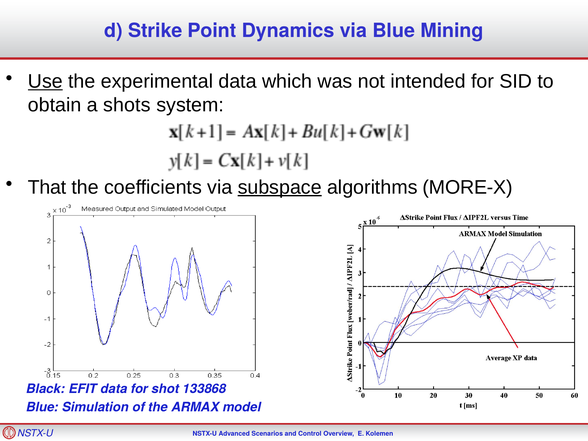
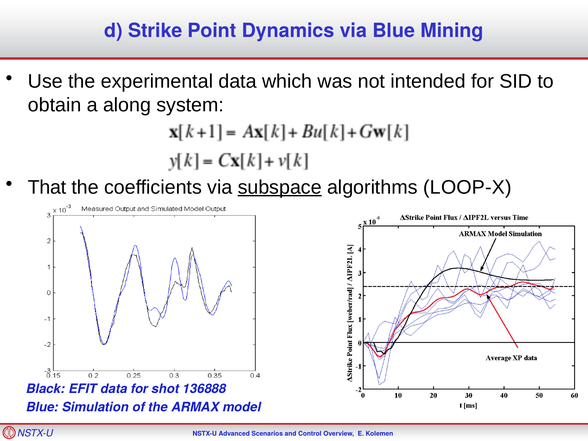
Use underline: present -> none (45, 81)
shots: shots -> along (127, 105)
MORE-X: MORE-X -> LOOP-X (467, 187)
133868: 133868 -> 136888 (204, 389)
